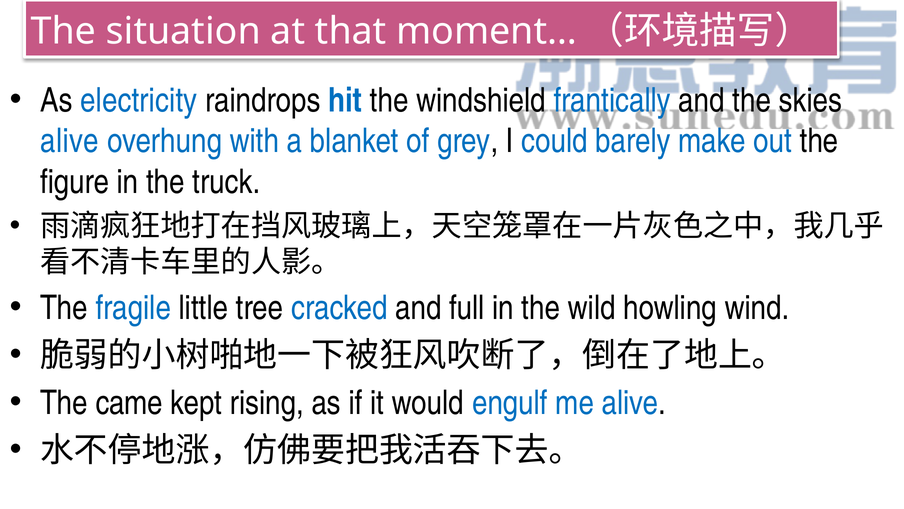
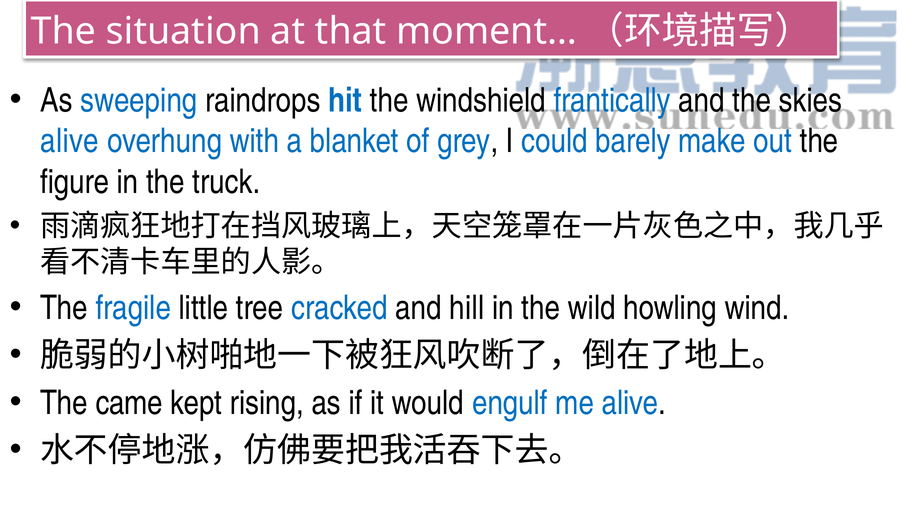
electricity: electricity -> sweeping (139, 100)
full: full -> hill (467, 308)
